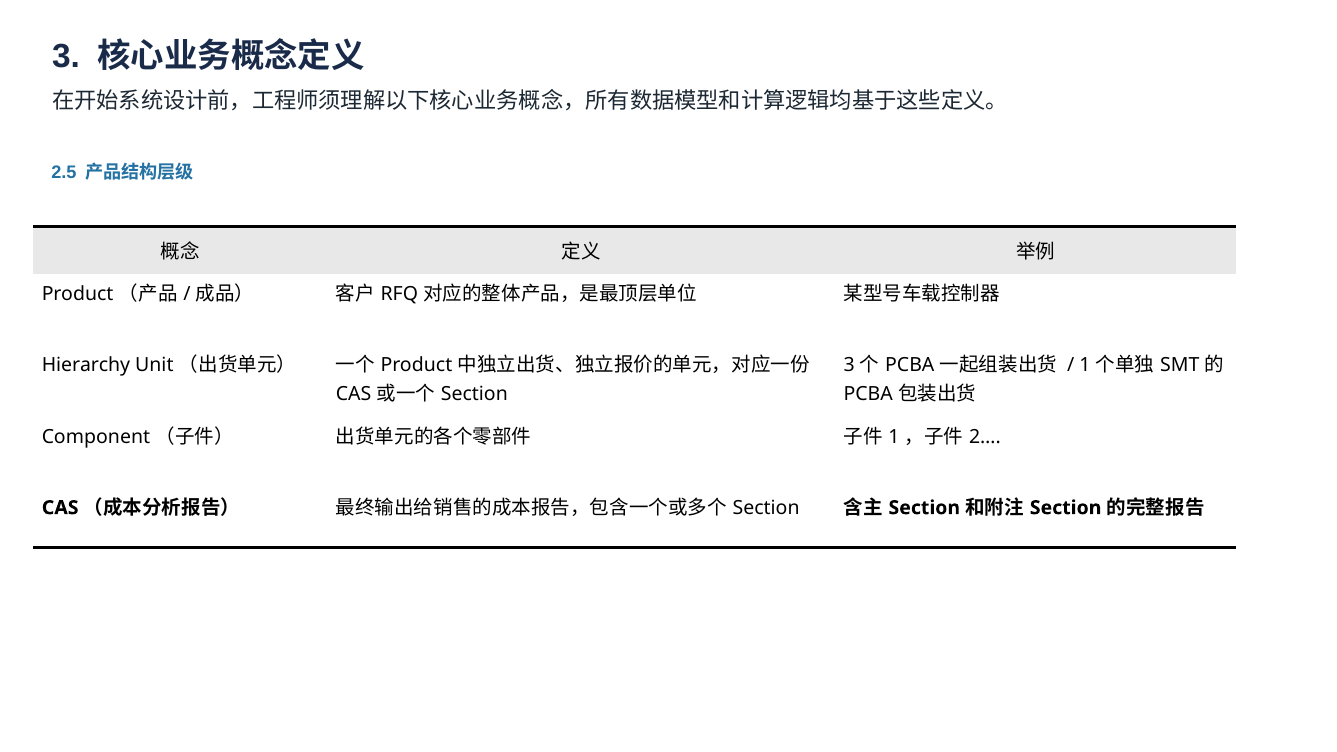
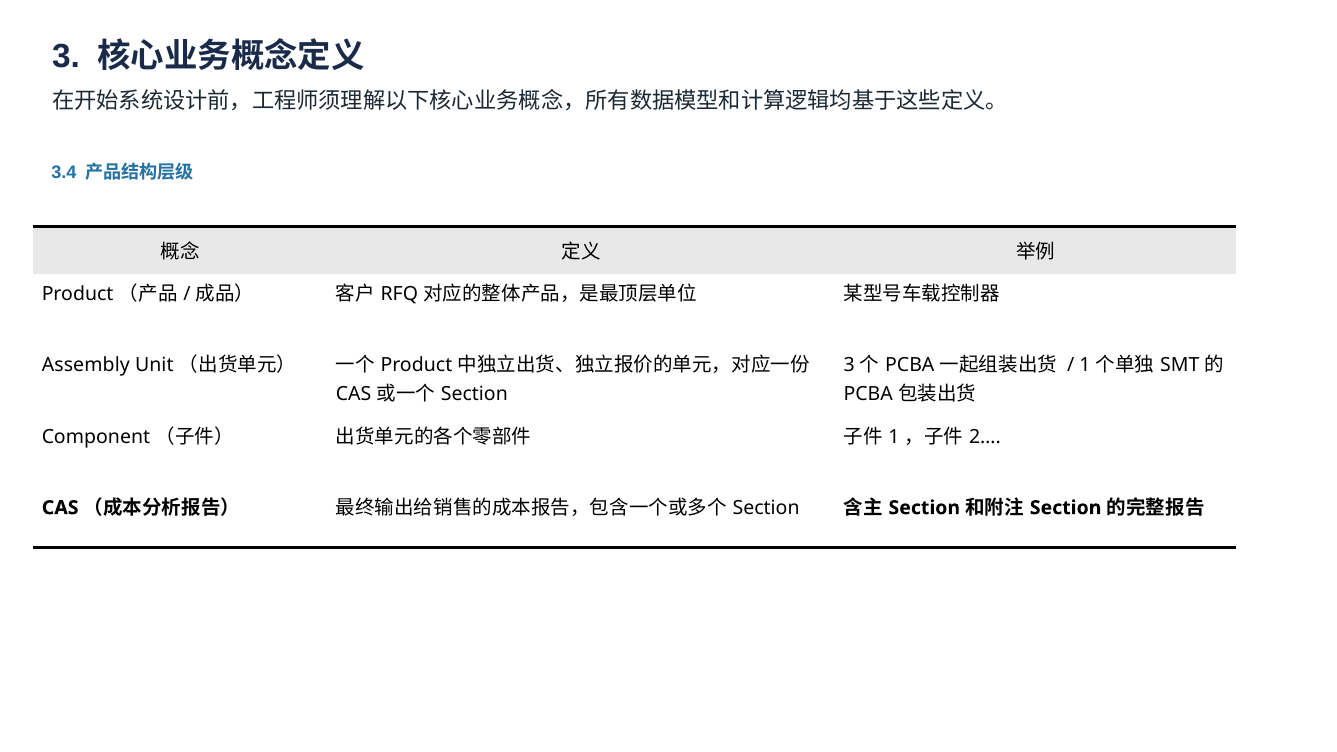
2.5: 2.5 -> 3.4 (64, 172)
Hierarchy: Hierarchy -> Assembly (86, 366)
